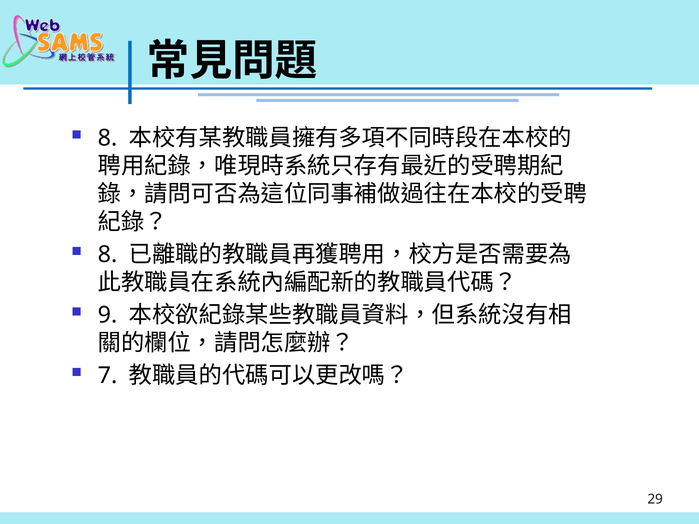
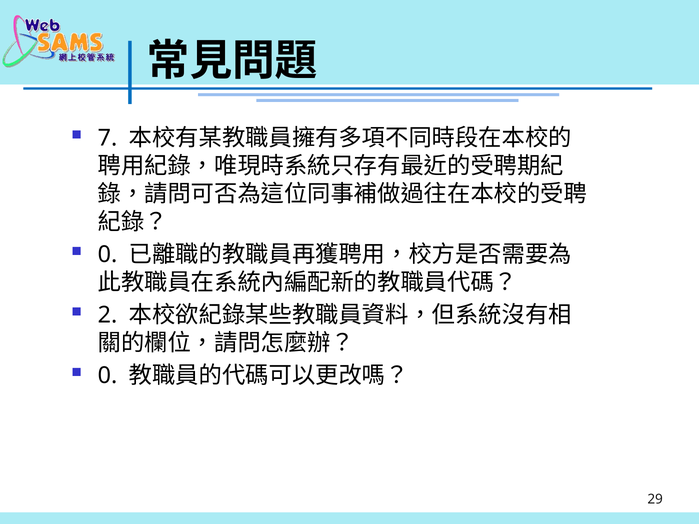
8: 8 -> 7 (107, 138)
8: 8 -> 0 (107, 255)
9: 9 -> 2 (107, 315)
7: 7 -> 0 (107, 376)
